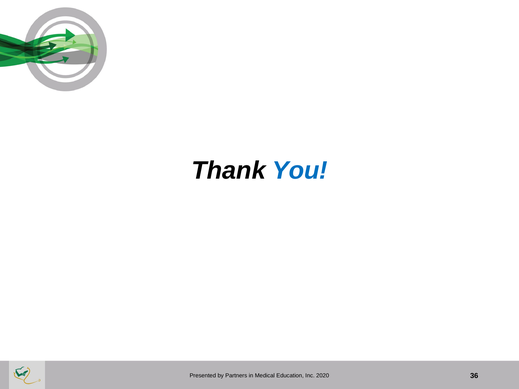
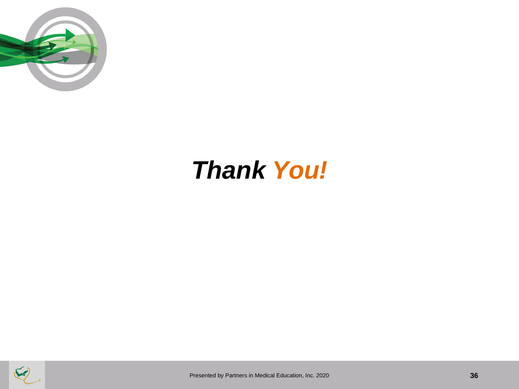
You colour: blue -> orange (300, 171)
